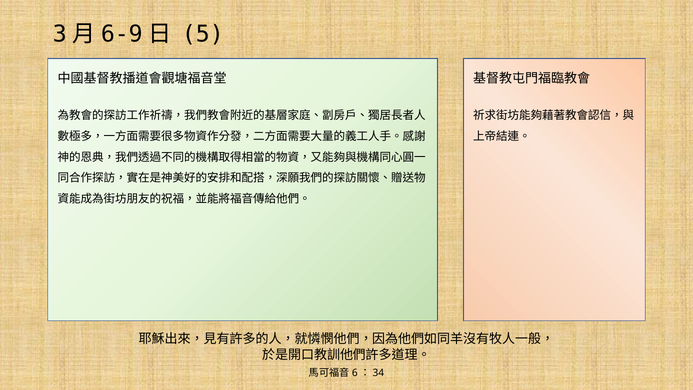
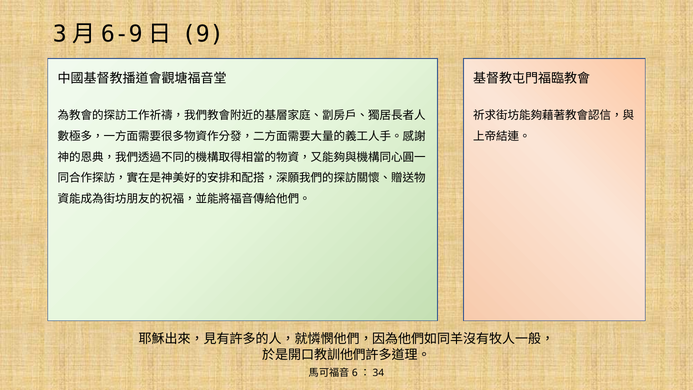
5: 5 -> 9 (203, 34)
